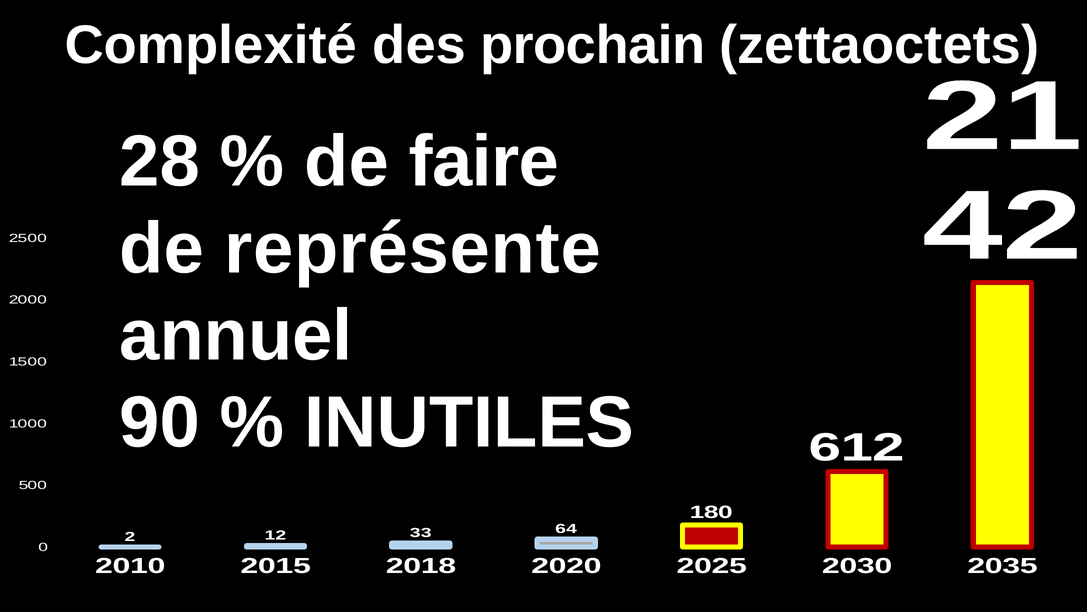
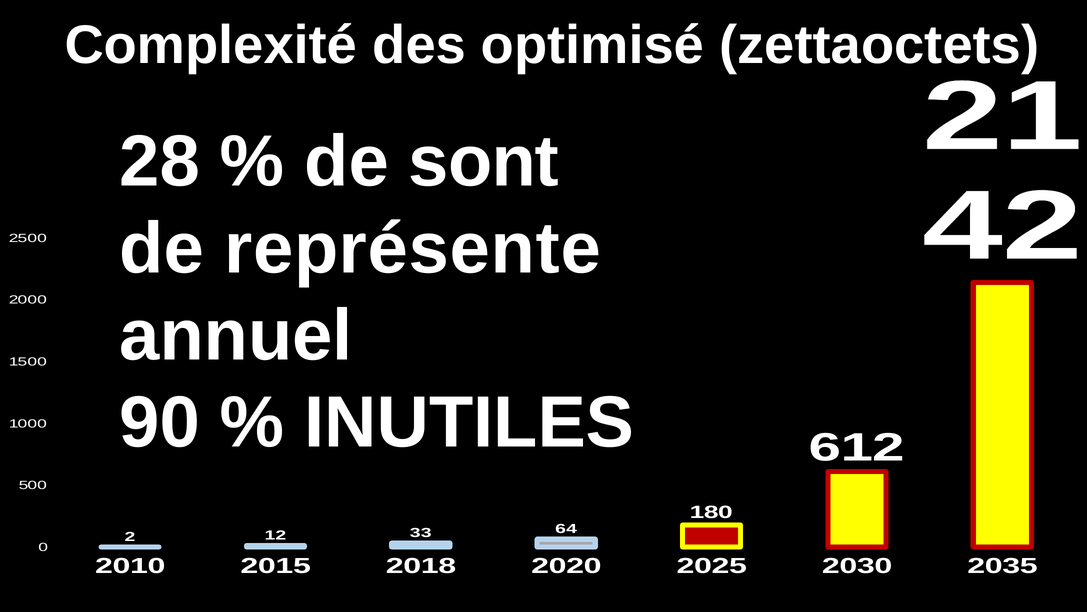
prochain: prochain -> optimisé (593, 45)
faire: faire -> sont (484, 161)
